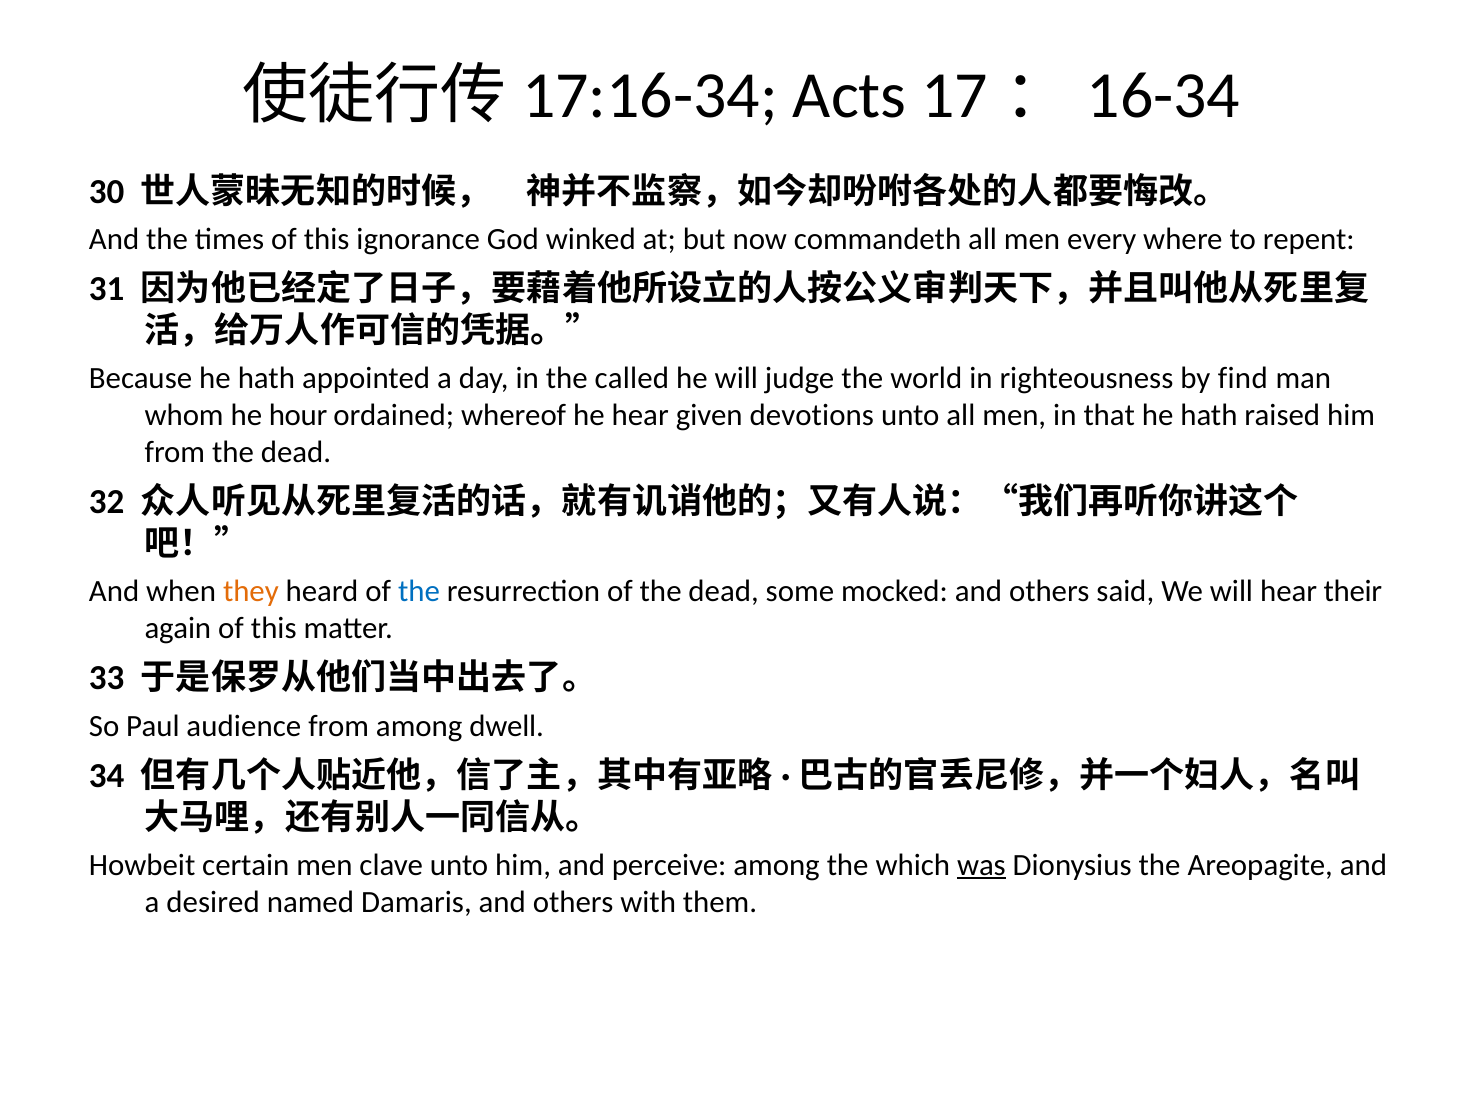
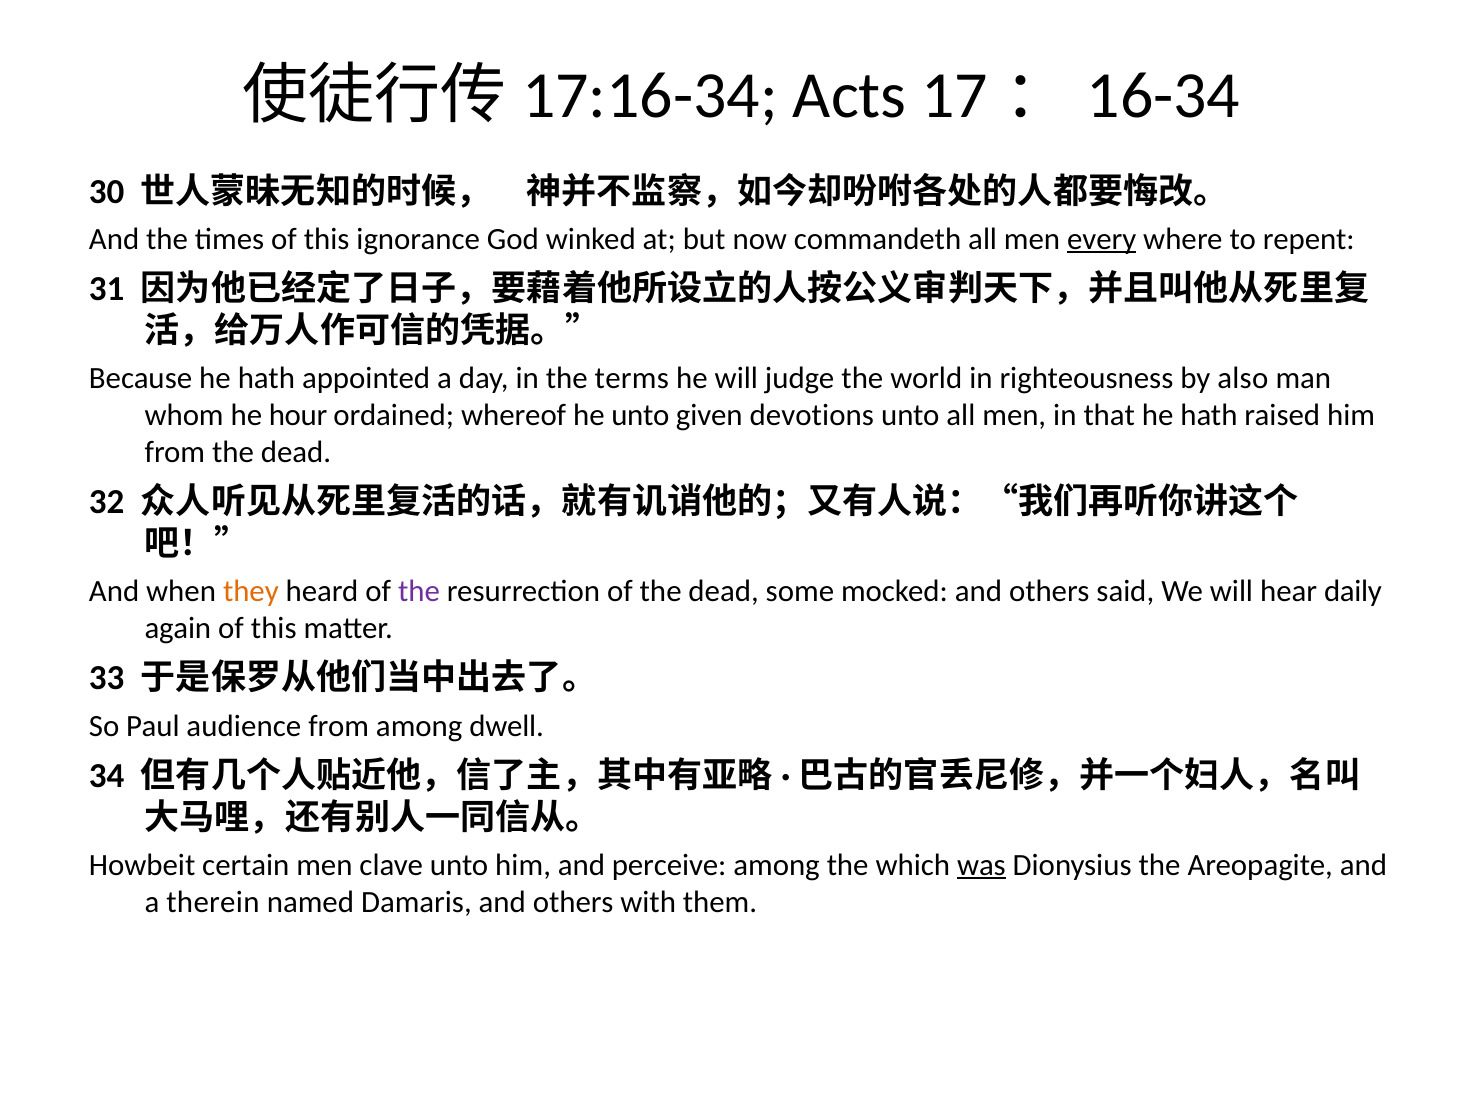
every underline: none -> present (1102, 239)
called: called -> terms (632, 378)
find: find -> also (1243, 378)
he hear: hear -> unto (640, 415)
the colour: blue -> purple (419, 592)
their: their -> daily (1353, 592)
desired: desired -> therein (213, 902)
